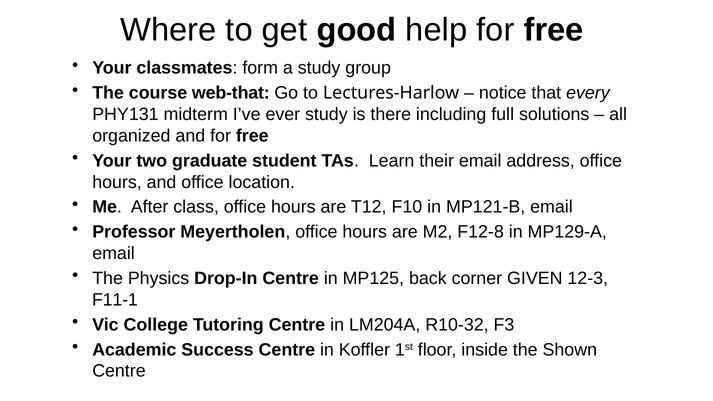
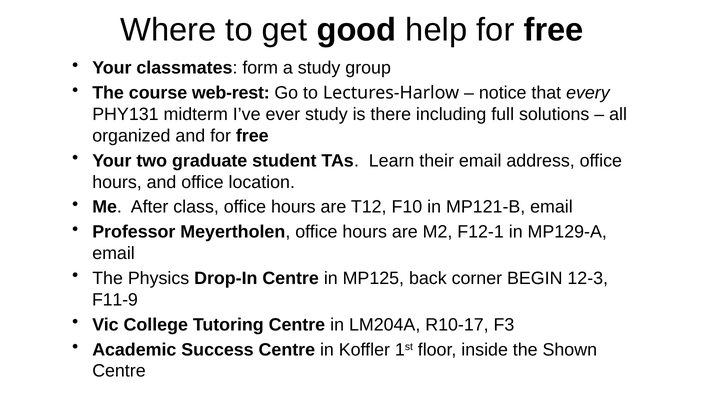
web-that: web-that -> web-rest (231, 93)
F12-8: F12-8 -> F12-1 (481, 232)
GIVEN: GIVEN -> BEGIN (535, 278)
F11-1: F11-1 -> F11-9 (115, 300)
R10-32: R10-32 -> R10-17 (457, 325)
